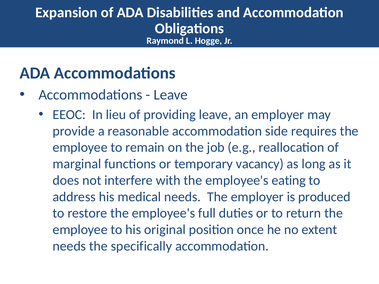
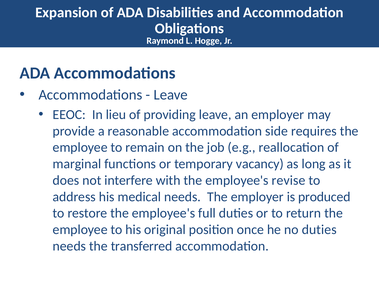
eating: eating -> revise (289, 181)
no extent: extent -> duties (319, 230)
specifically: specifically -> transferred (142, 246)
